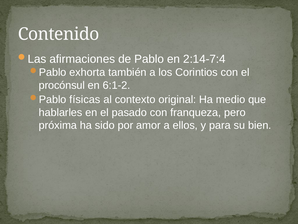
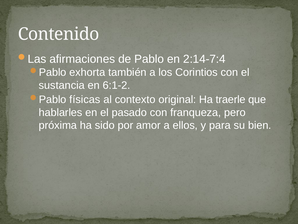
procónsul: procónsul -> sustancia (62, 85)
medio: medio -> traerle (231, 99)
